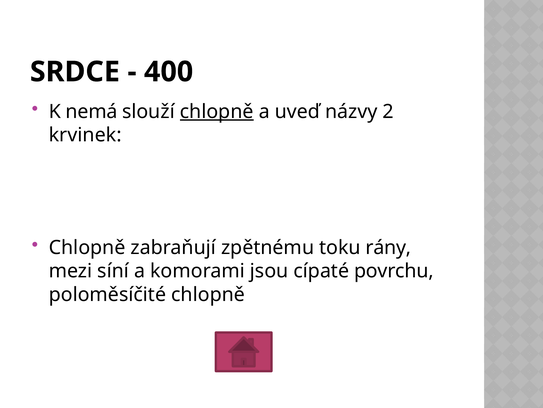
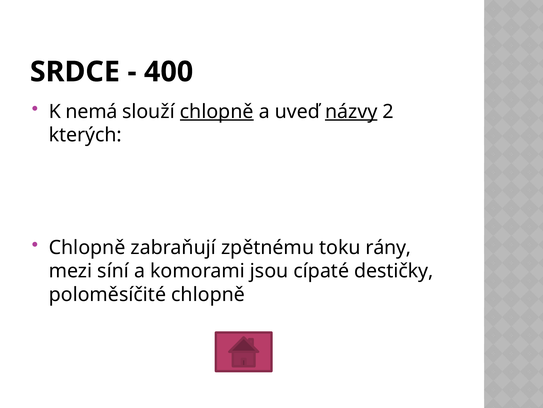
názvy underline: none -> present (351, 111)
krvinek: krvinek -> kterých (85, 135)
povrchu: povrchu -> destičky (394, 271)
